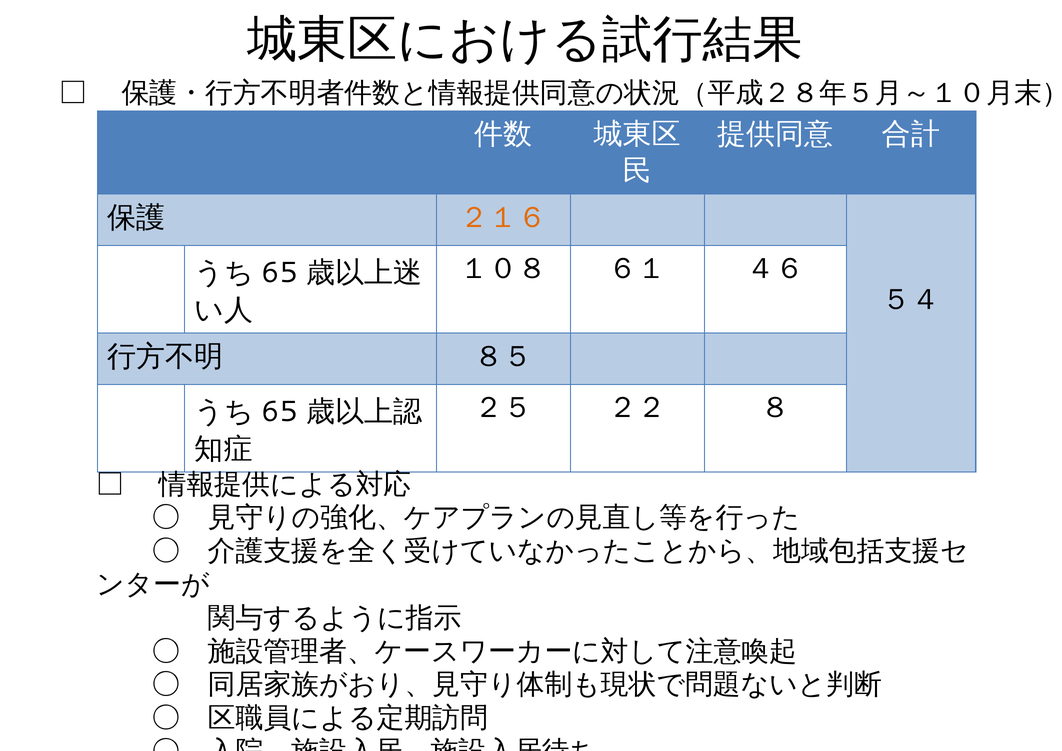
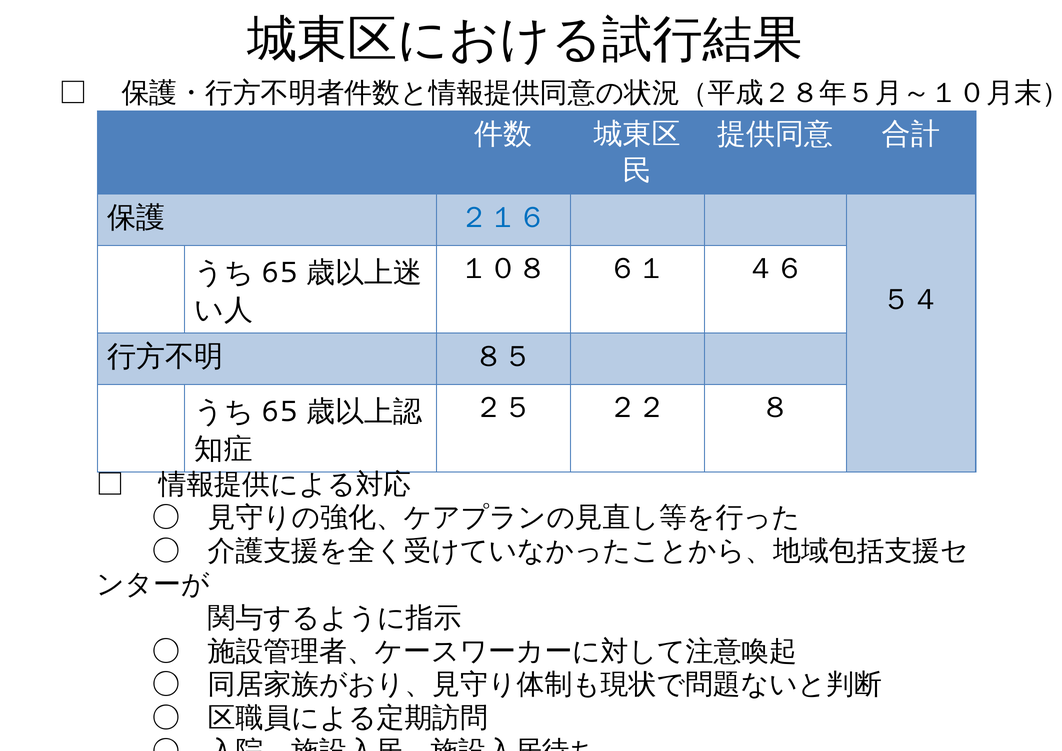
２１６ colour: orange -> blue (503, 218)
